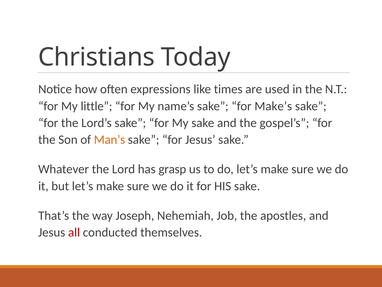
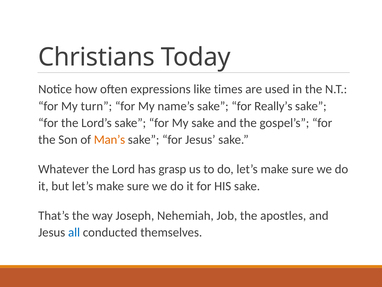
little: little -> turn (96, 106)
Make’s: Make’s -> Really’s (273, 106)
all colour: red -> blue (74, 232)
